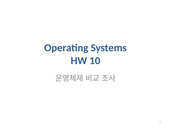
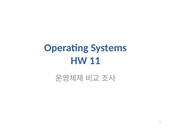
10: 10 -> 11 (95, 61)
